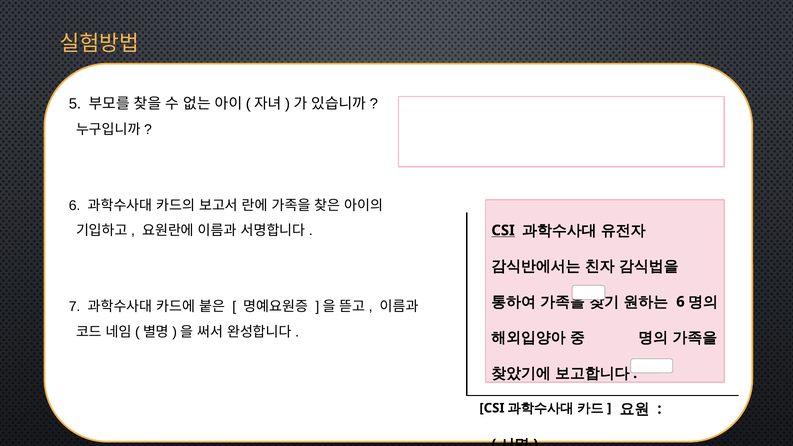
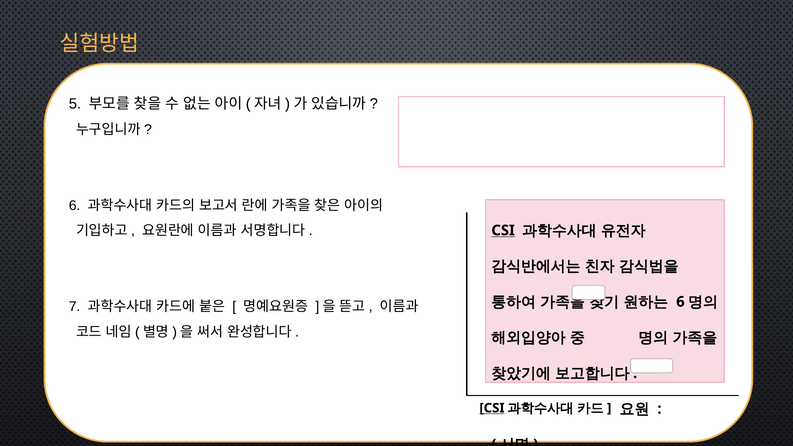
CSI underline: none -> present (492, 408)
